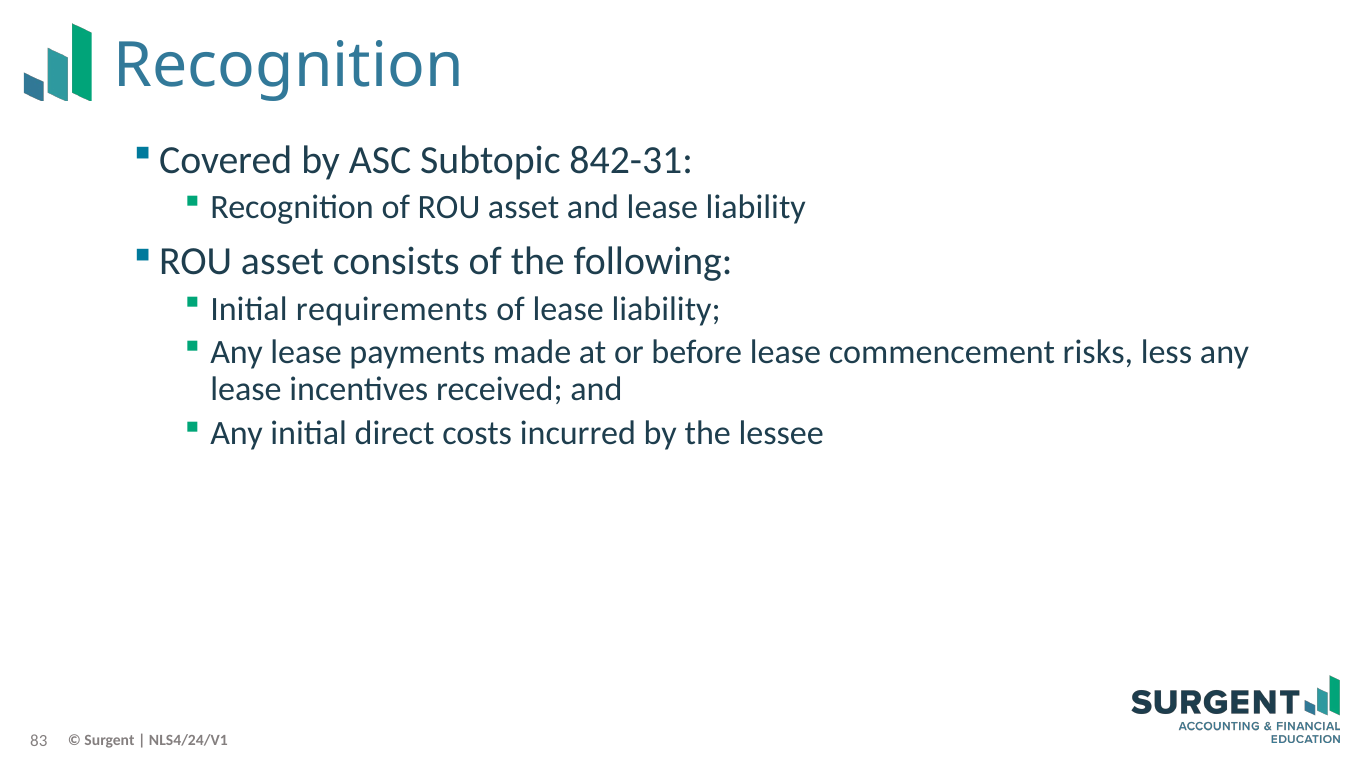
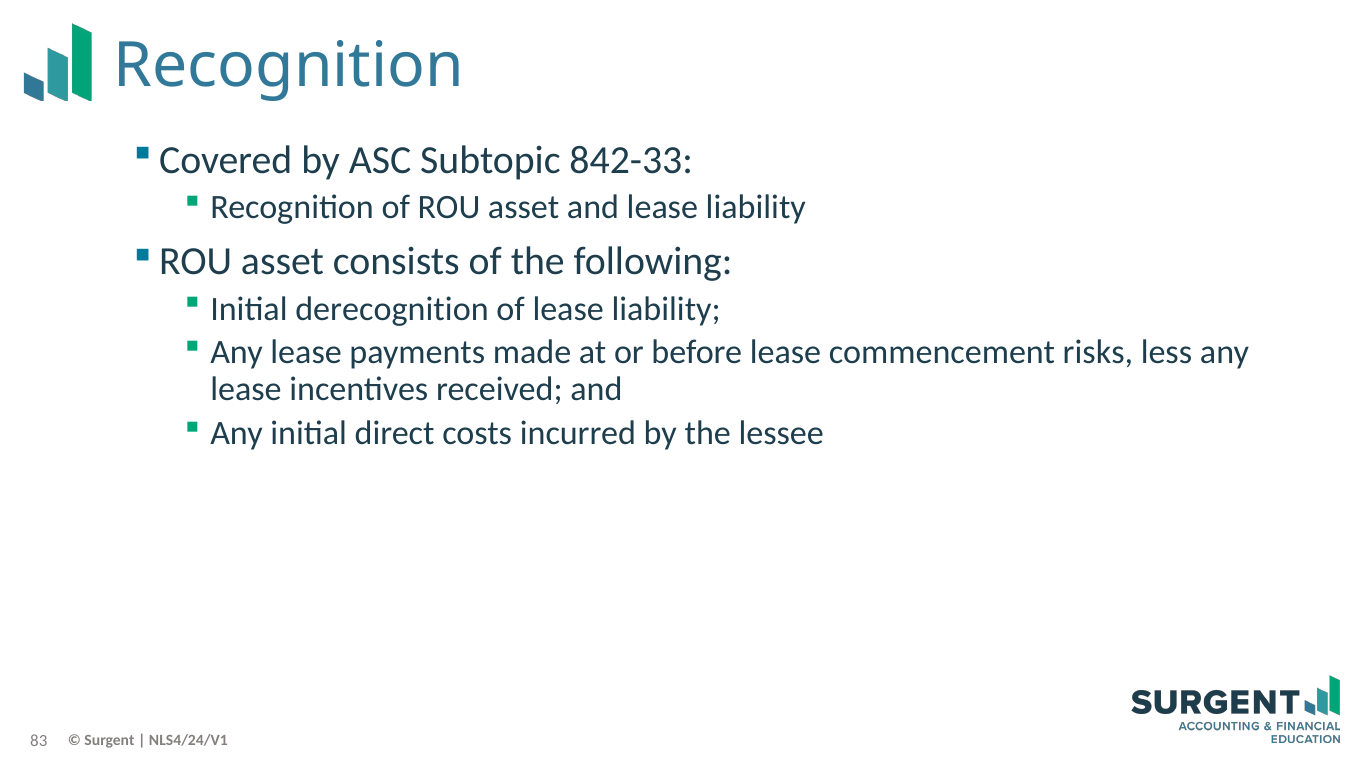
842-31: 842-31 -> 842-33 (631, 161)
requirements: requirements -> derecognition (392, 309)
